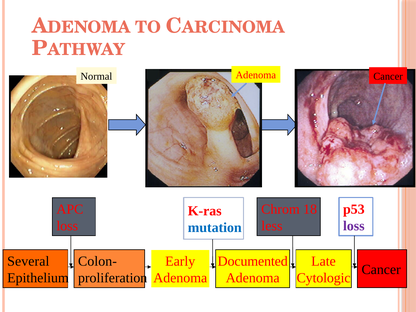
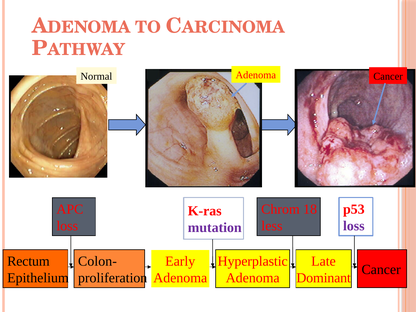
mutation colour: blue -> purple (215, 228)
Several: Several -> Rectum (28, 261)
Documented: Documented -> Hyperplastic (253, 261)
Cytologic: Cytologic -> Dominant (324, 278)
